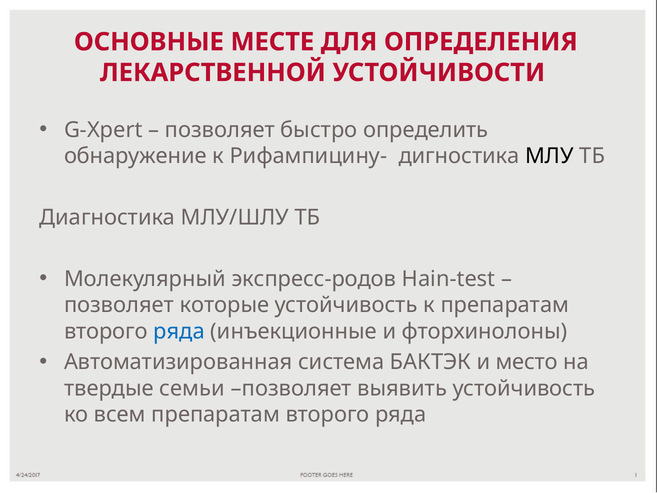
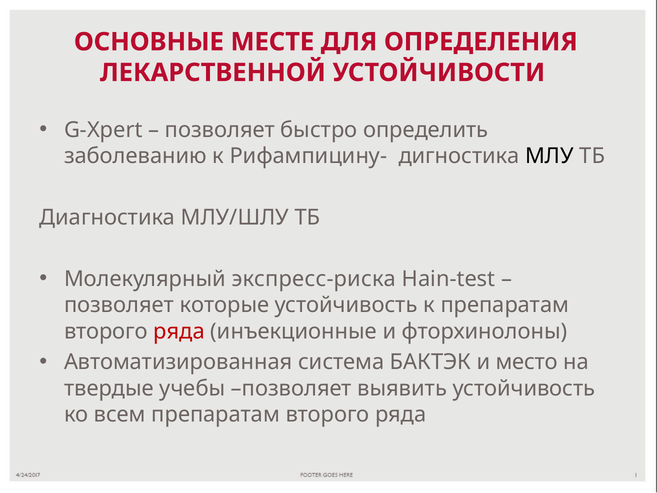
обнаружение: обнаружение -> заболеванию (135, 156)
экспресс-родов: экспресс-родов -> экспресс-риска (314, 279)
ряда colour: blue -> red (179, 331)
семьи: семьи -> учебы (192, 388)
